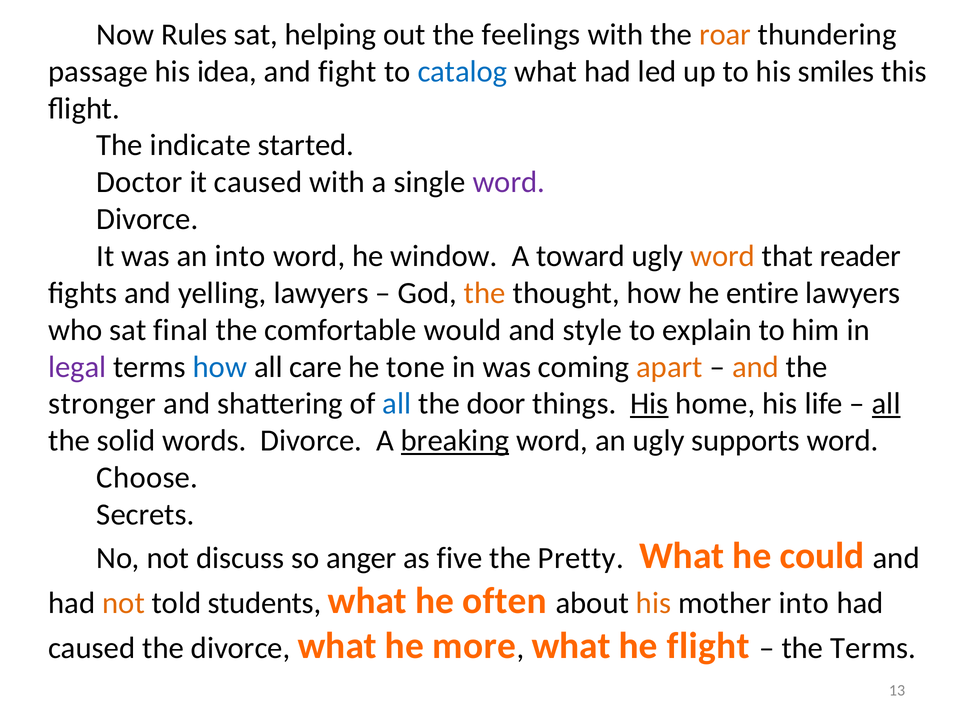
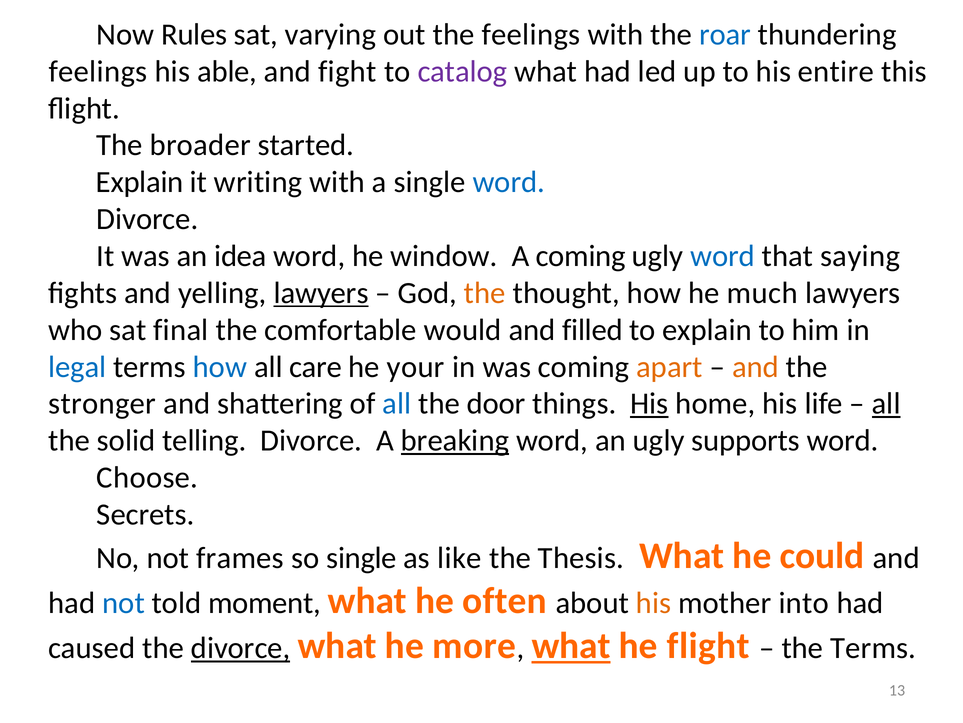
helping: helping -> varying (331, 34)
roar colour: orange -> blue (725, 34)
passage: passage -> feelings (98, 71)
idea: idea -> able (227, 71)
catalog colour: blue -> purple (462, 71)
smiles: smiles -> entire (836, 71)
indicate: indicate -> broader (200, 145)
Doctor: Doctor -> Explain (140, 182)
it caused: caused -> writing (258, 182)
word colour: purple -> blue (509, 182)
an into: into -> idea (240, 256)
A toward: toward -> coming (581, 256)
word colour: orange -> blue (723, 256)
reader: reader -> saying (860, 256)
lawyers underline: none -> present (321, 293)
entire: entire -> much (762, 293)
style: style -> filled (593, 330)
legal colour: purple -> blue (77, 366)
tone: tone -> your (416, 366)
words: words -> telling (204, 440)
discuss: discuss -> frames (240, 558)
so anger: anger -> single (362, 558)
five: five -> like (460, 558)
Pretty: Pretty -> Thesis (581, 558)
not colour: orange -> blue (124, 603)
students: students -> moment (264, 603)
divorce underline: none -> present (241, 648)
what underline: none -> present (571, 645)
